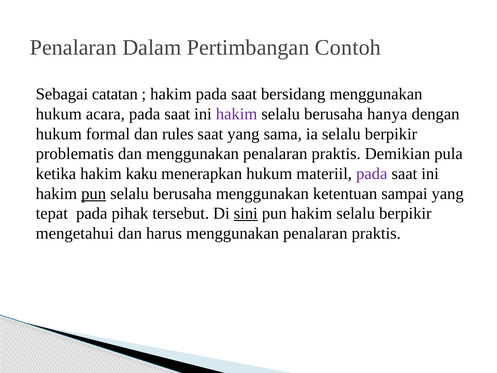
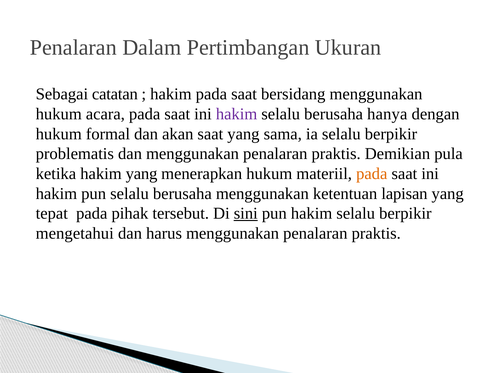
Contoh: Contoh -> Ukuran (348, 48)
rules: rules -> akan (178, 134)
hakim kaku: kaku -> yang (142, 174)
pada colour: purple -> orange (372, 174)
pun underline: present -> none (94, 193)
sampai: sampai -> lapisan (404, 193)
